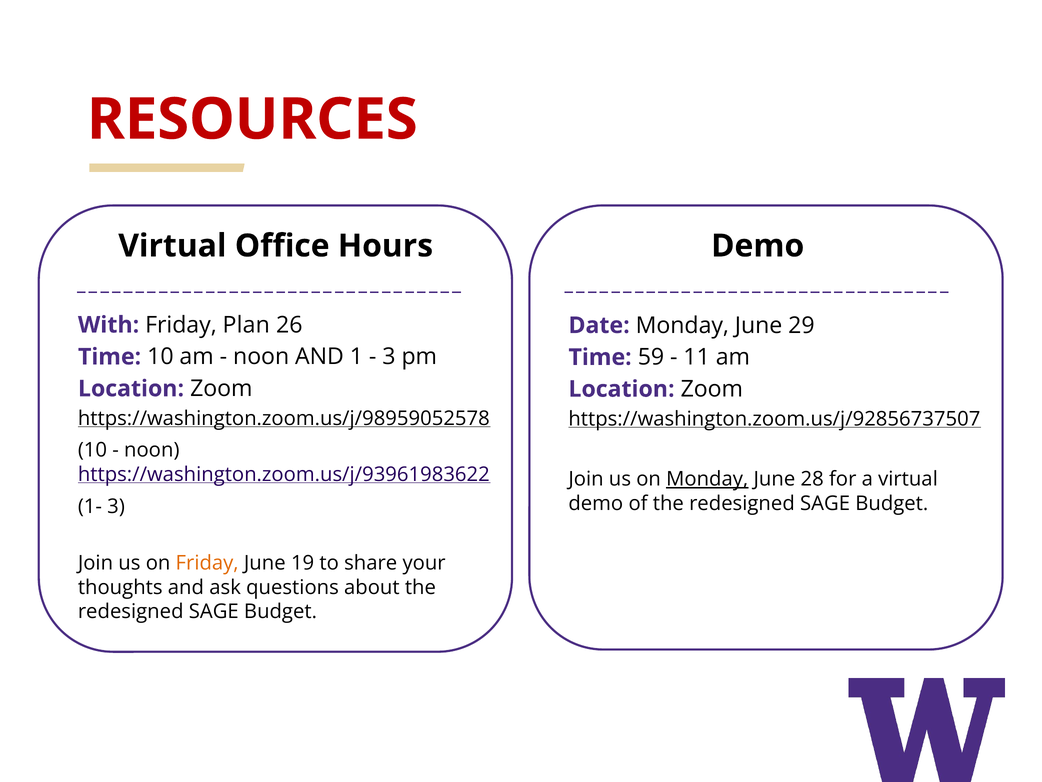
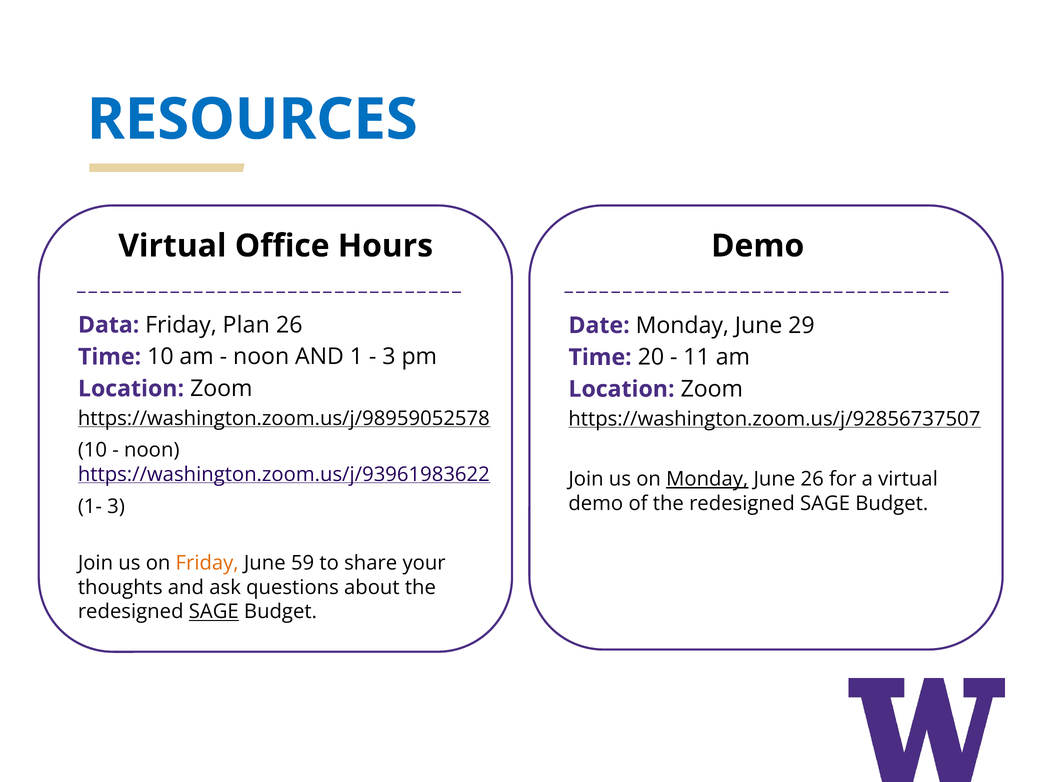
RESOURCES colour: red -> blue (252, 119)
With: With -> Data (109, 325)
59: 59 -> 20 (651, 357)
June 28: 28 -> 26 (812, 479)
19: 19 -> 59 (303, 563)
SAGE underline: none -> present (214, 611)
